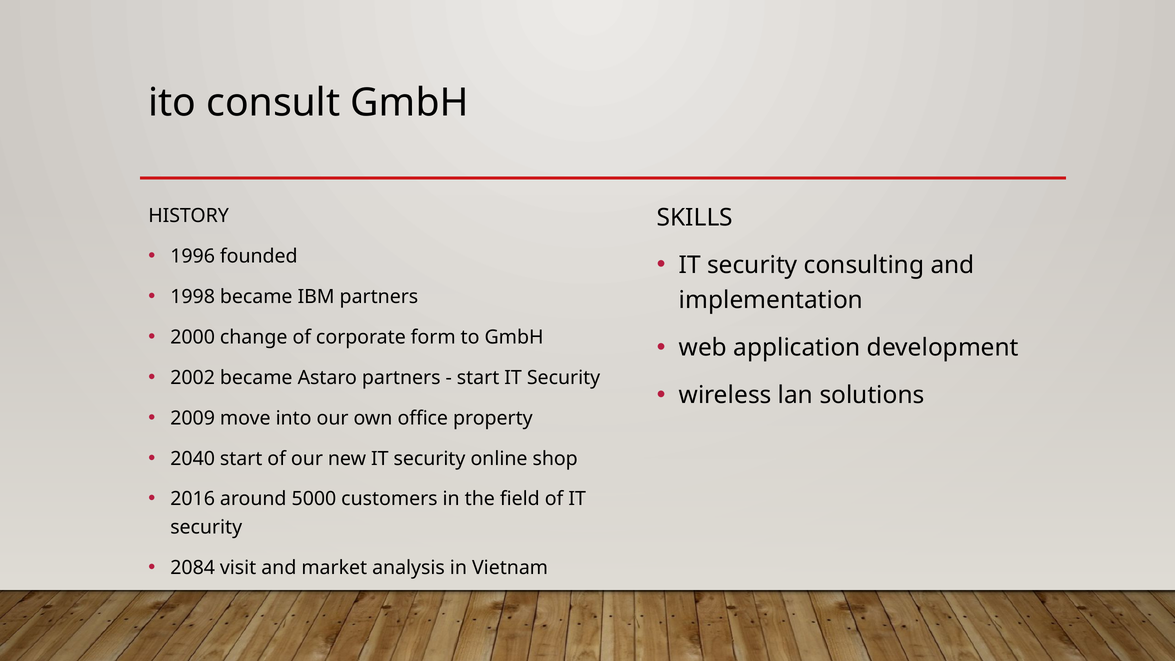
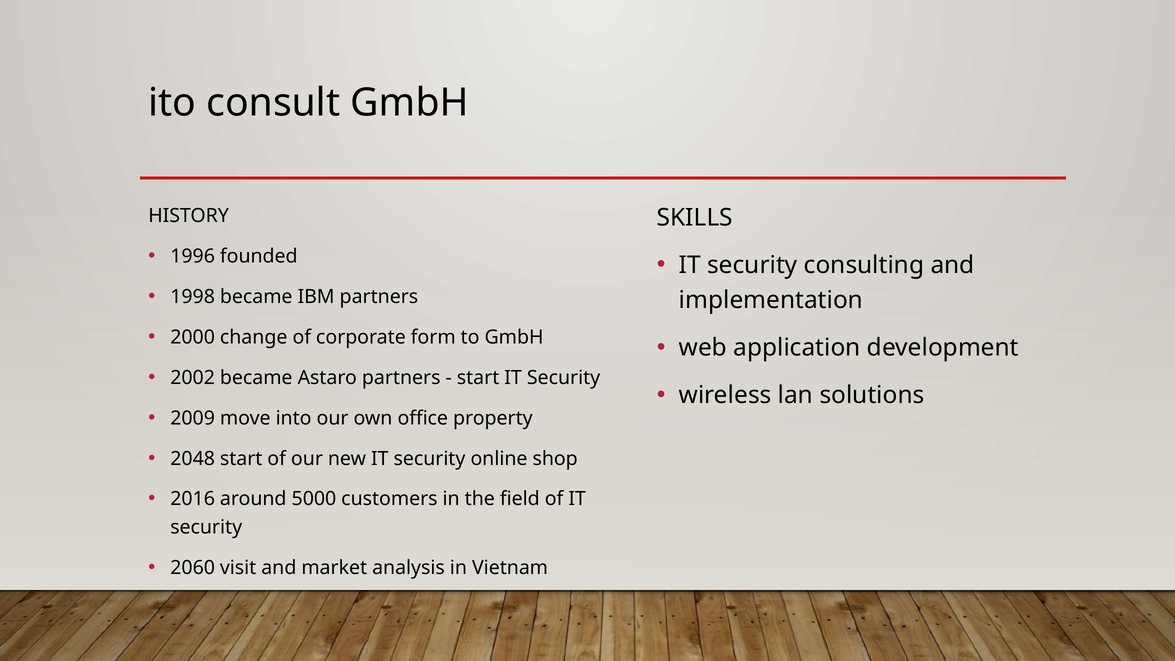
2040: 2040 -> 2048 (193, 459)
2084: 2084 -> 2060 (193, 568)
